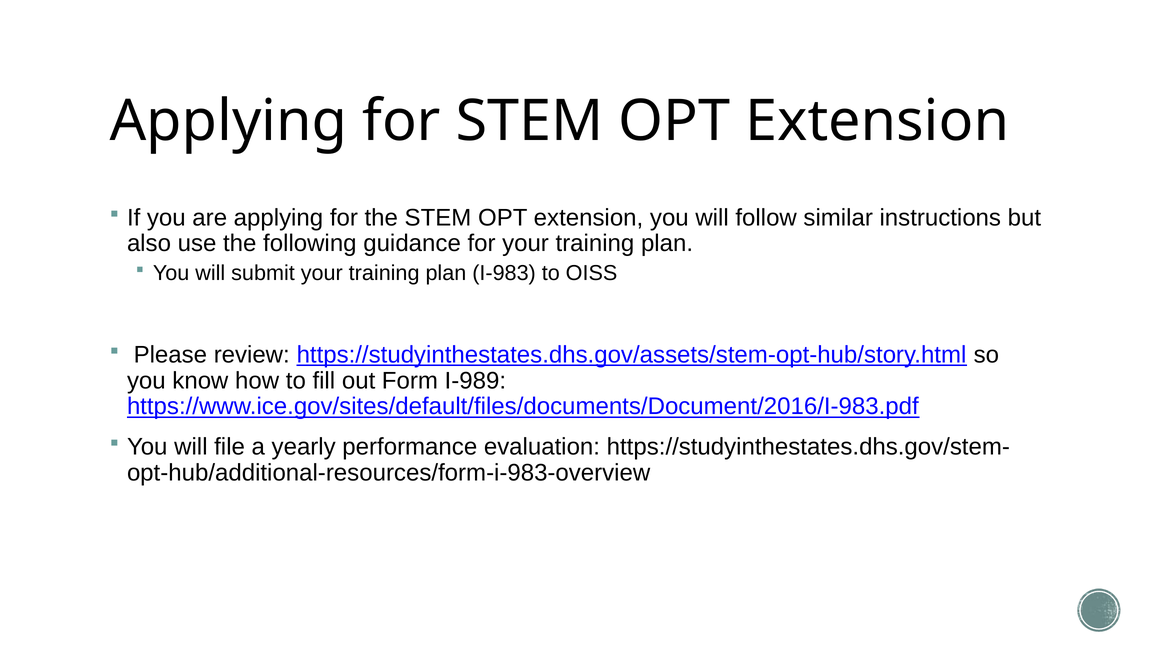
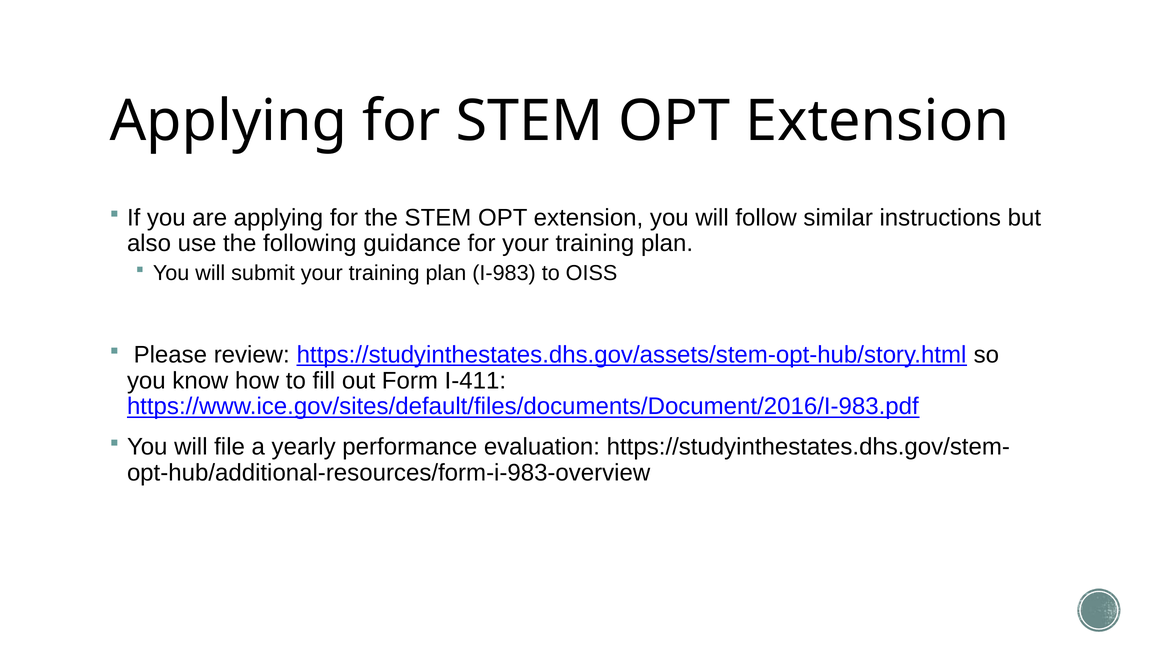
I-989: I-989 -> I-411 (475, 381)
